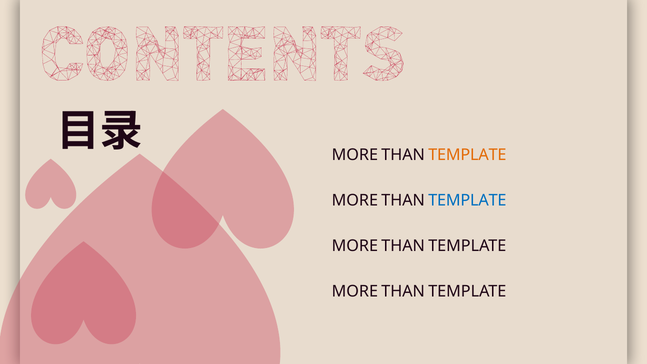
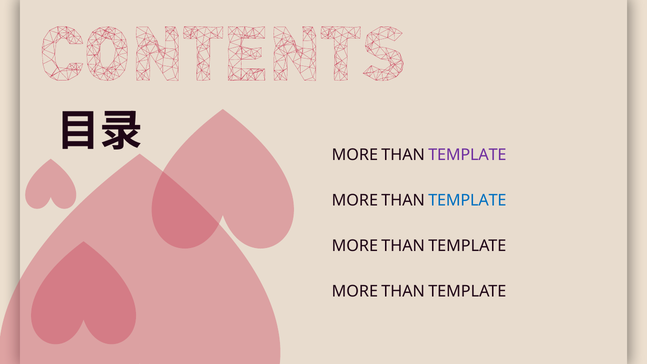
TEMPLATE colour: orange -> purple (467, 155)
